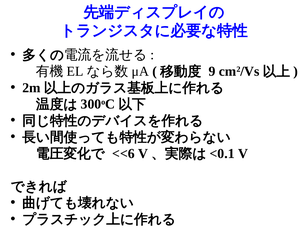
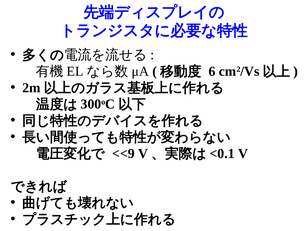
9: 9 -> 6 (212, 71)
<<6: <<6 -> <<9 (123, 154)
